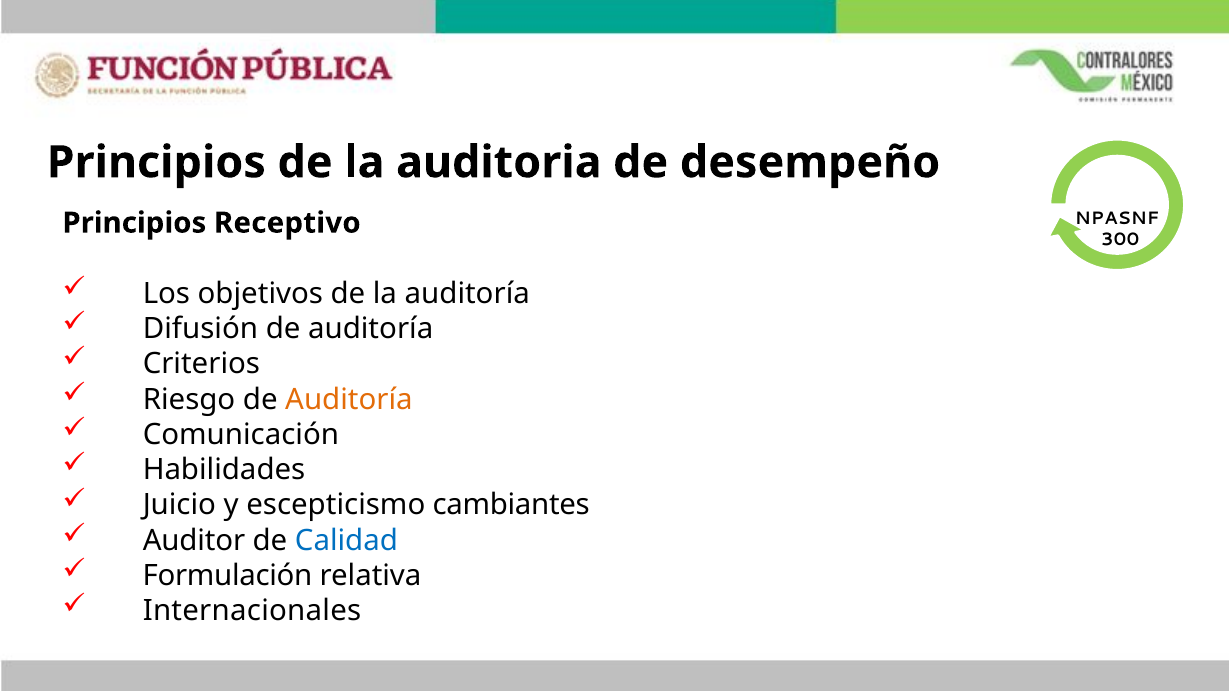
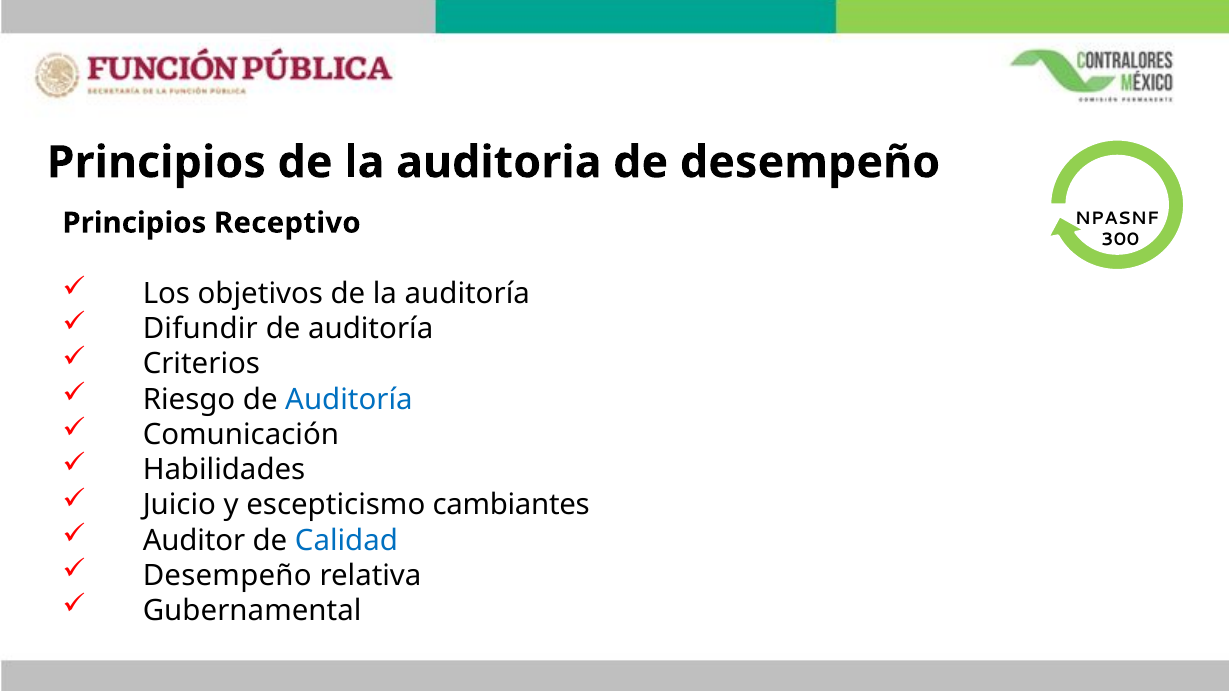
Difusión: Difusión -> Difundir (200, 329)
Auditoría colour: orange -> blue (349, 400)
Formulación: Formulación -> Desempeño (227, 576)
Internacionales: Internacionales -> Gubernamental (252, 611)
